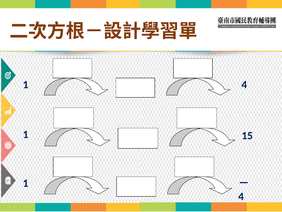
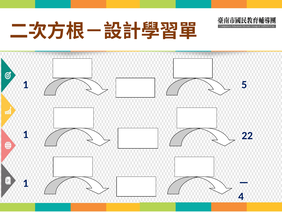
1 4: 4 -> 5 (244, 84)
15: 15 -> 22 (247, 135)
